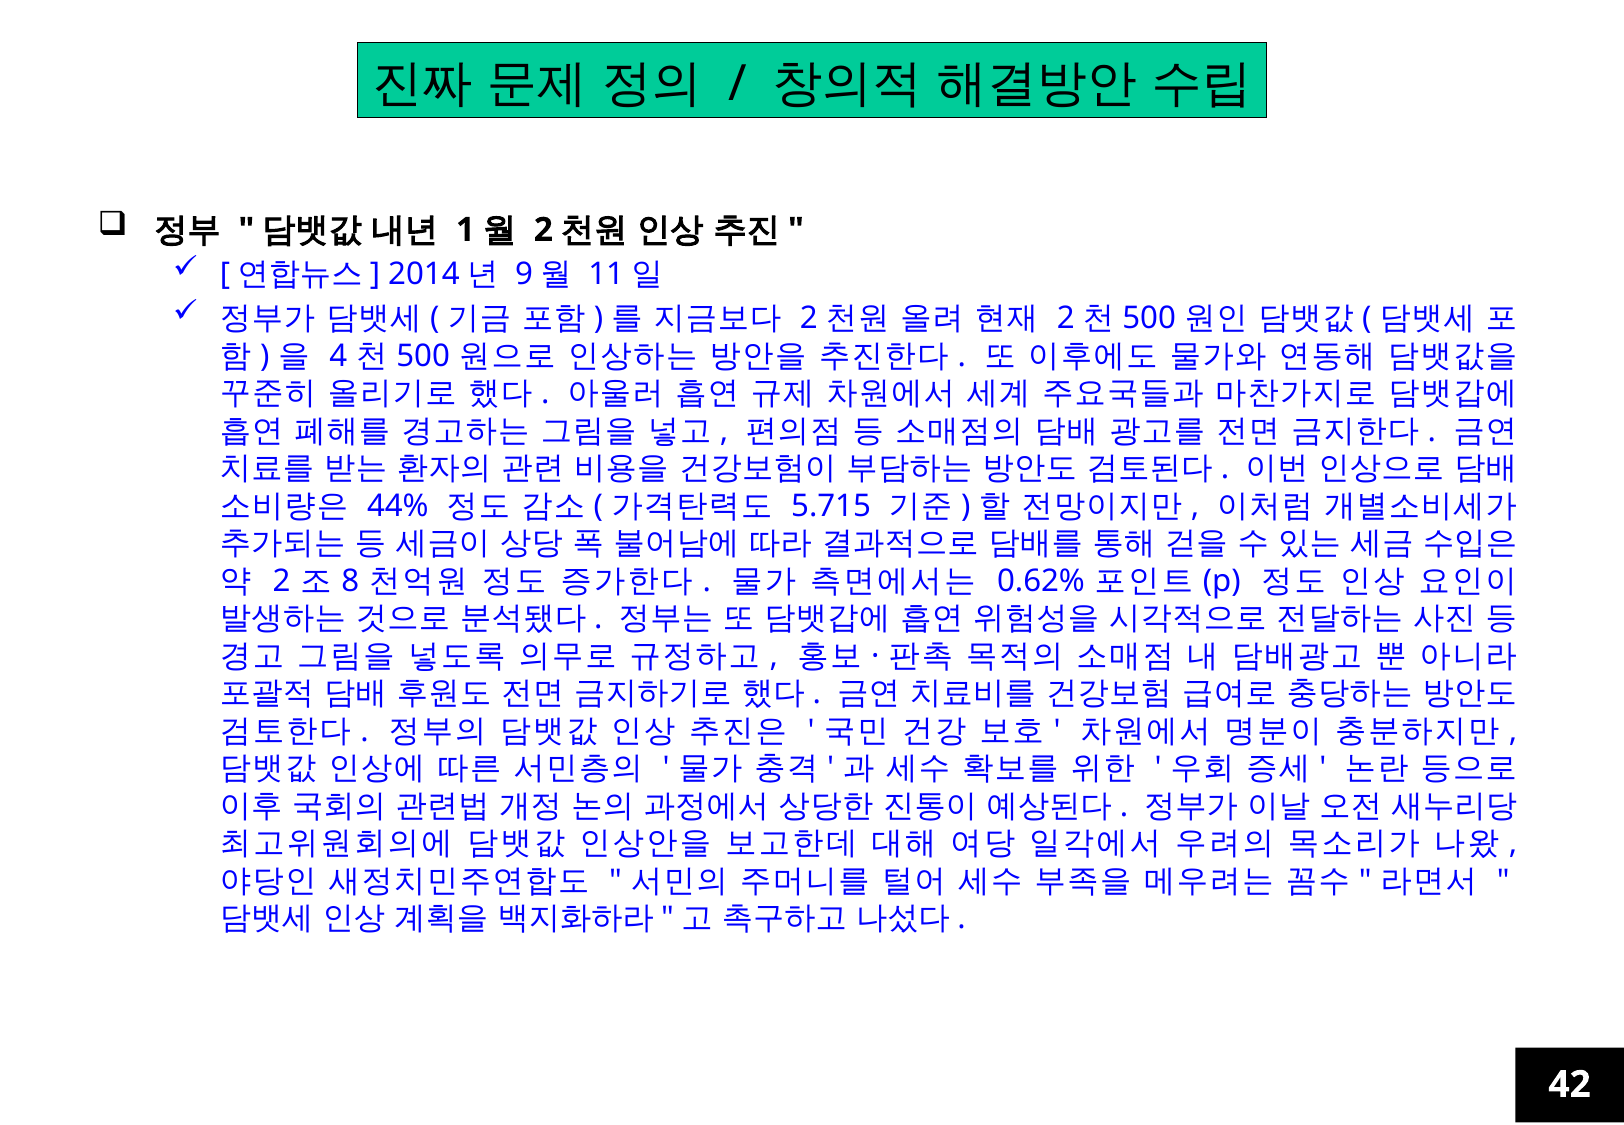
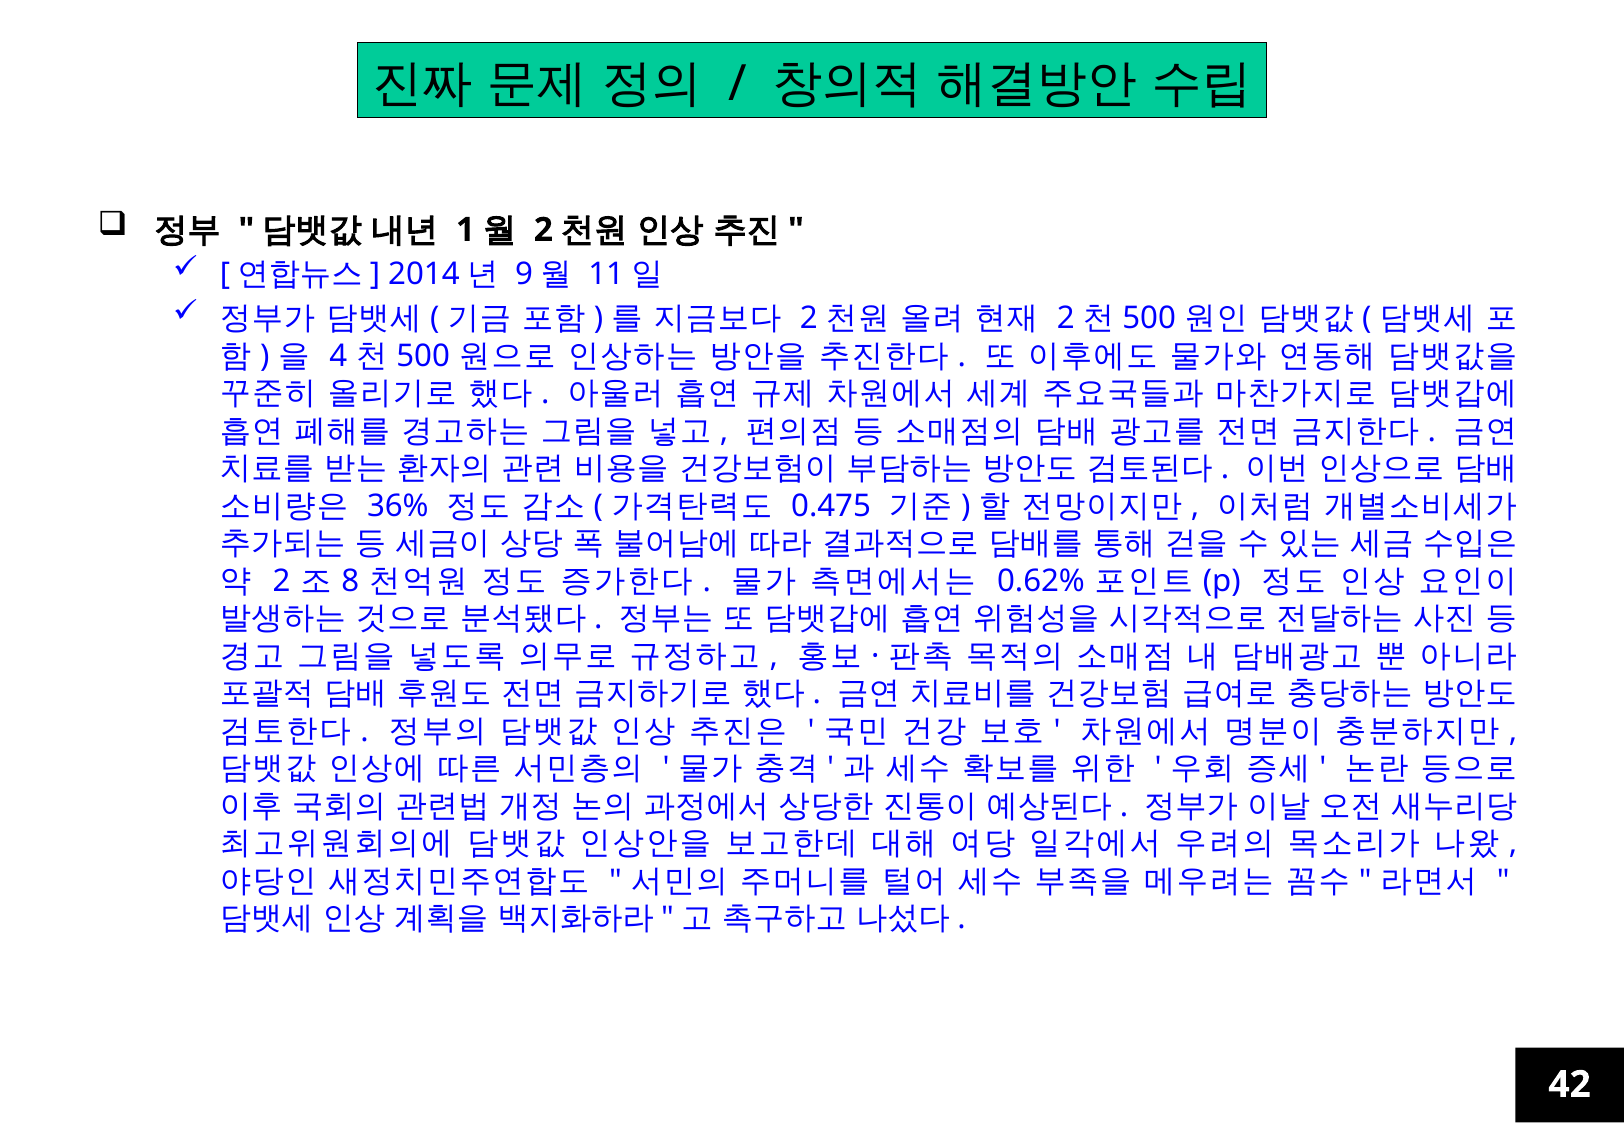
44%: 44% -> 36% (398, 506)
5.715: 5.715 -> 0.475 (831, 506)
